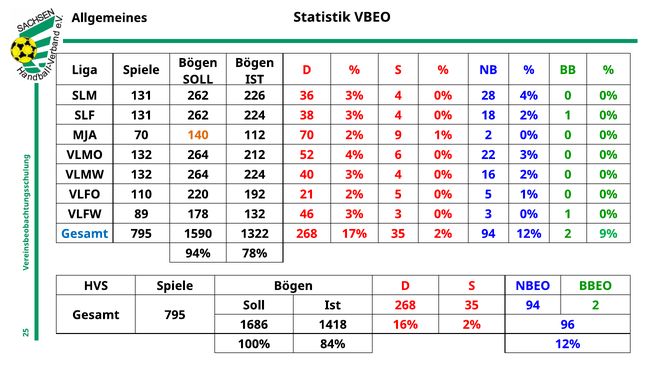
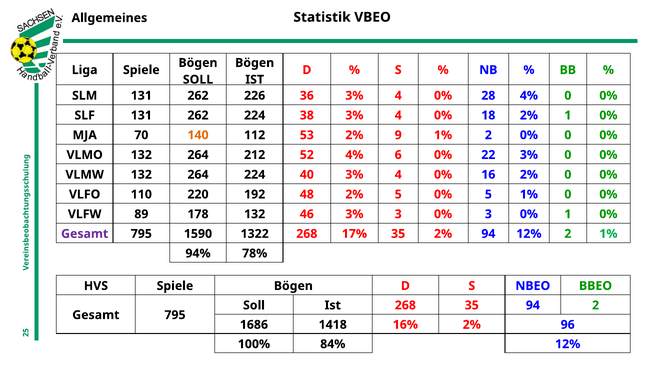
112 70: 70 -> 53 (307, 135)
21: 21 -> 48 (307, 194)
Gesamt colour: blue -> purple (85, 234)
2 9%: 9% -> 1% (608, 234)
